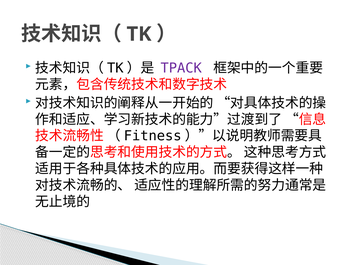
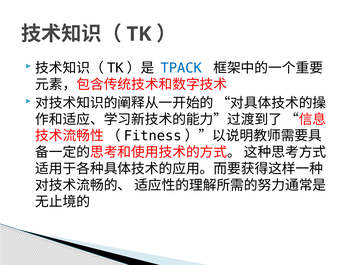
TPACK colour: purple -> blue (181, 68)
